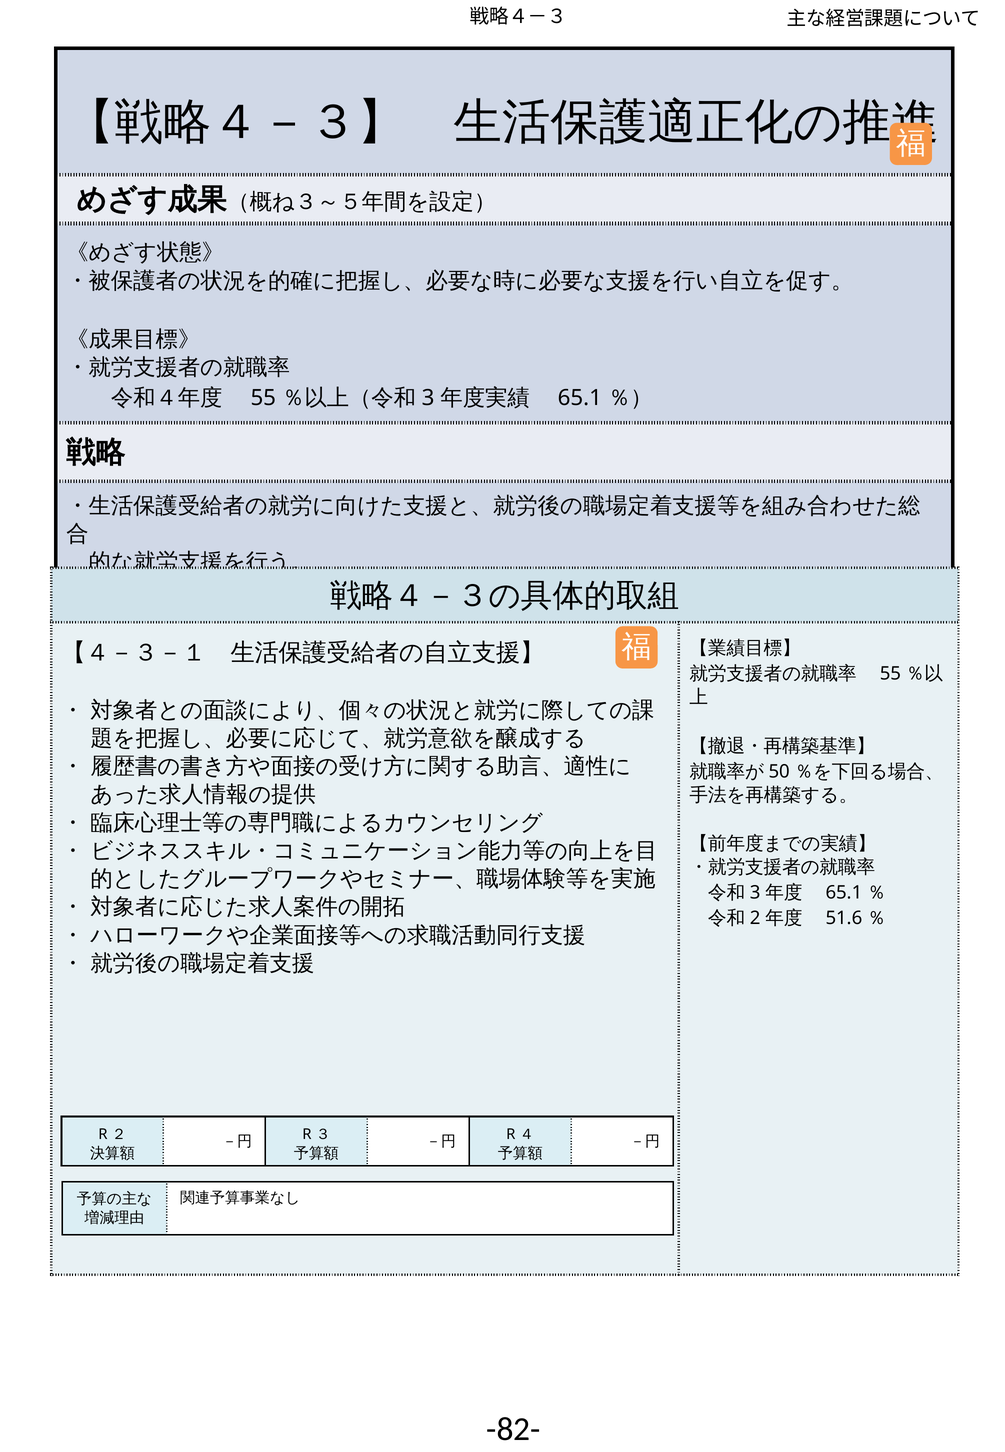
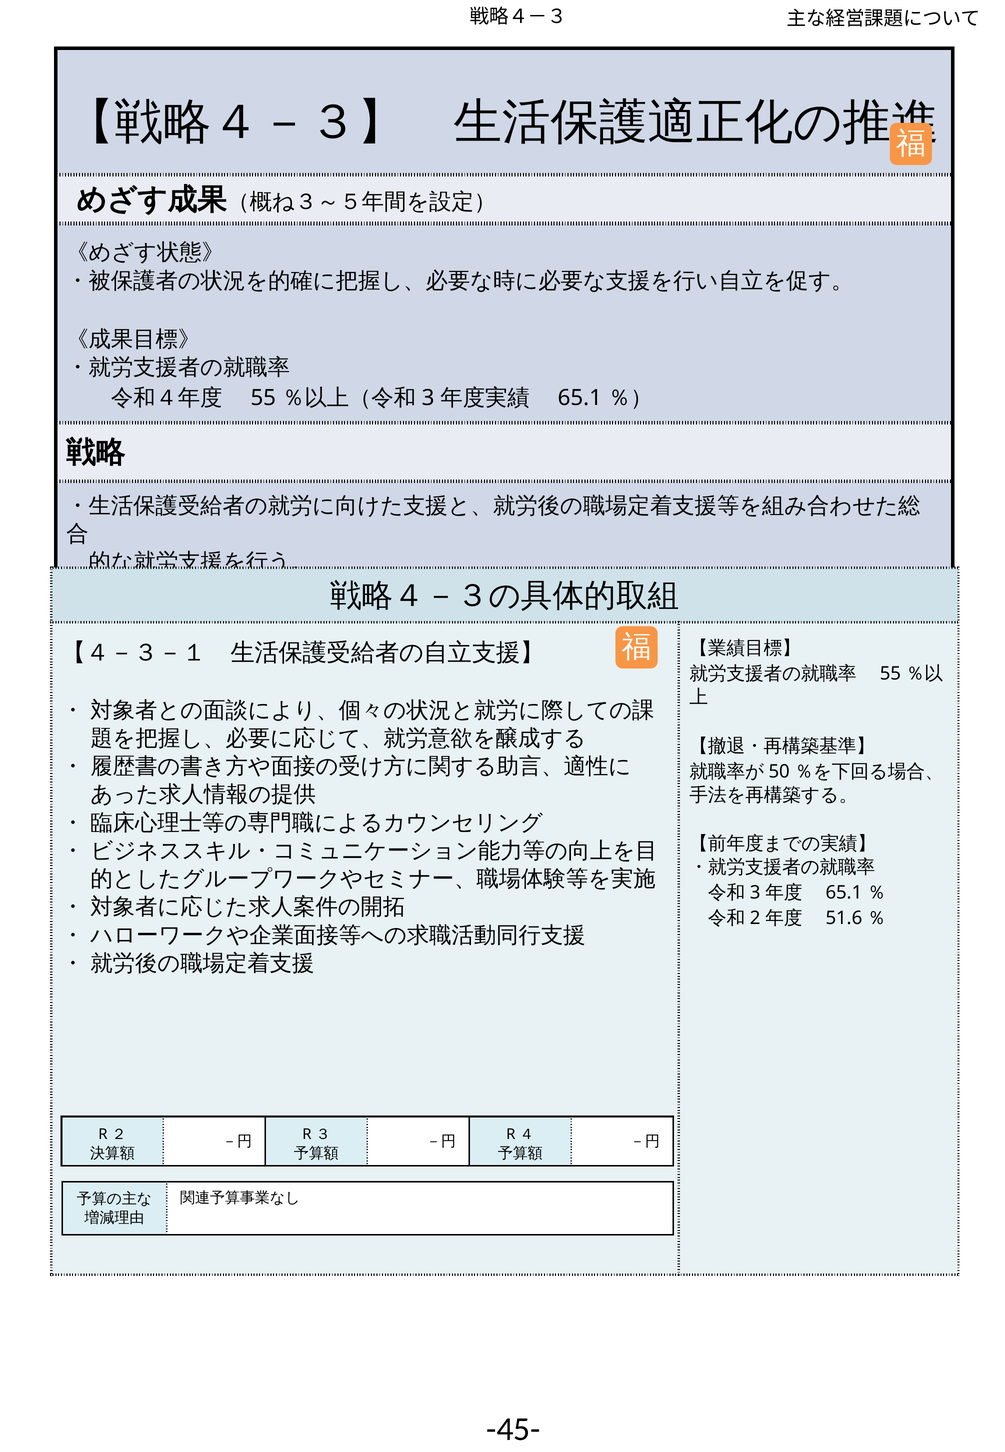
-82-: -82- -> -45- (513, 1429)
